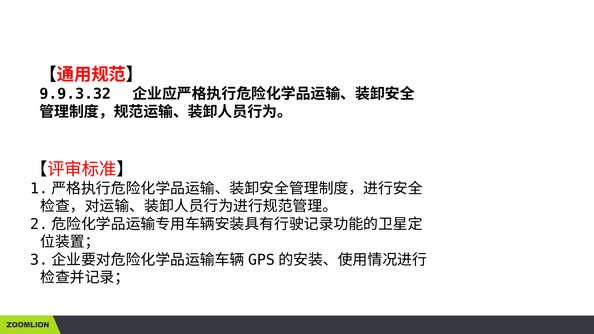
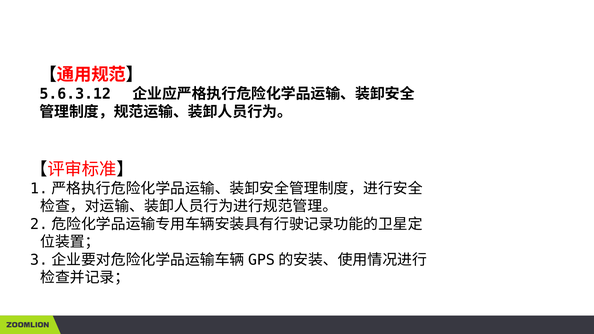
9.9.3.32: 9.9.3.32 -> 5.6.3.12 (75, 94)
